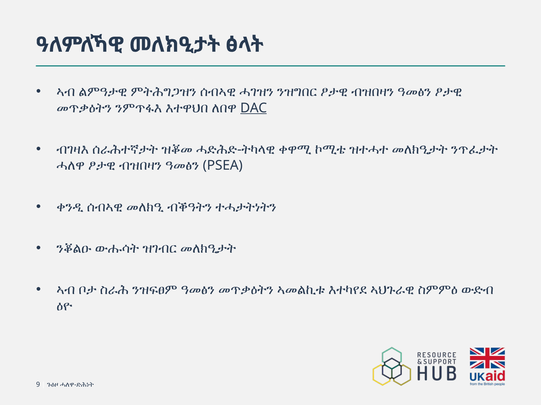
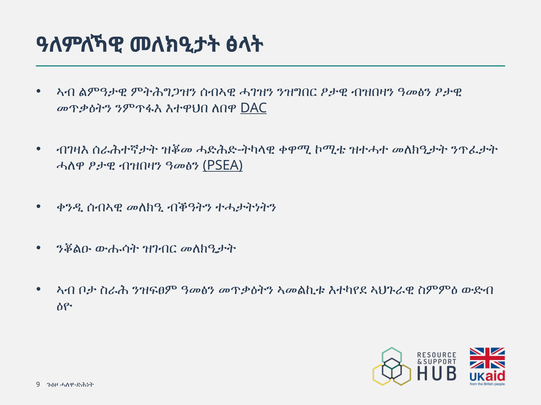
PSEA underline: none -> present (223, 166)
